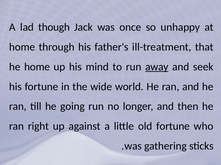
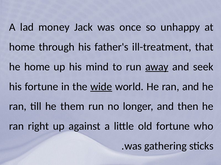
though: though -> money (54, 27)
wide underline: none -> present (101, 87)
going: going -> them (72, 107)
